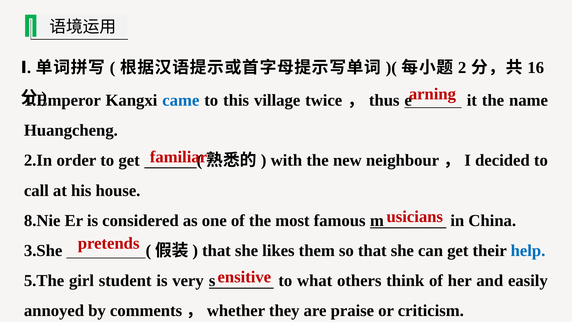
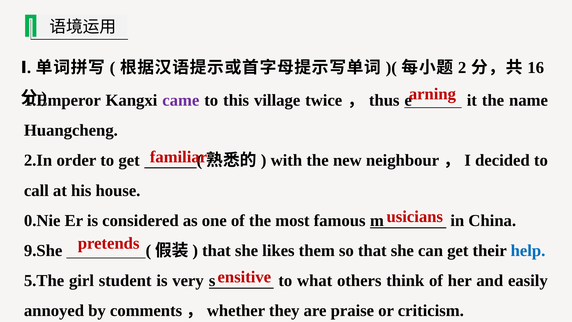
came colour: blue -> purple (181, 100)
8.Nie: 8.Nie -> 0.Nie (42, 220)
3.She: 3.She -> 9.She (43, 251)
